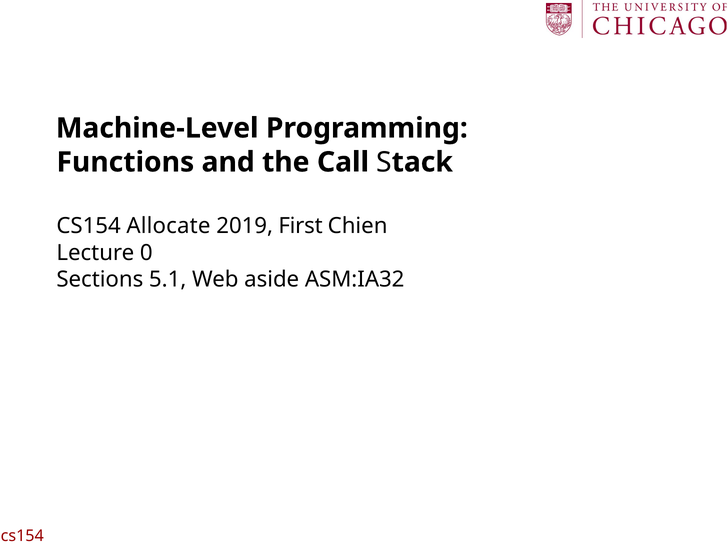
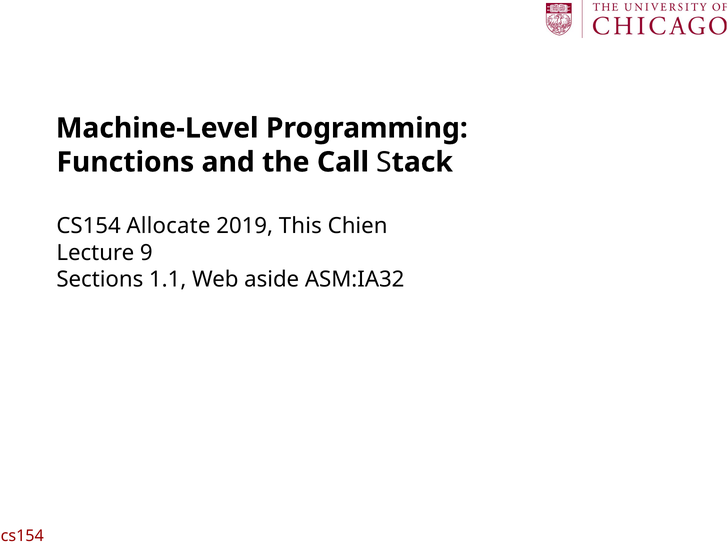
First: First -> This (300, 226)
0: 0 -> 9 (146, 253)
5.1: 5.1 -> 1.1 (168, 279)
